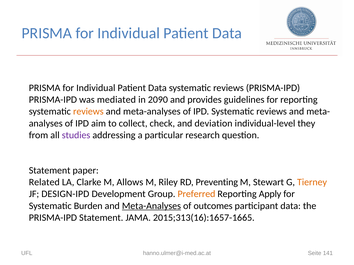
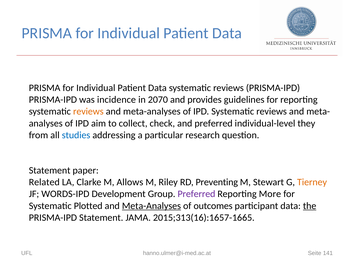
mediated: mediated -> incidence (116, 100)
2090: 2090 -> 2070 (158, 100)
and deviation: deviation -> preferred (214, 124)
studies colour: purple -> blue (76, 135)
DESIGN-IPD: DESIGN-IPD -> WORDS-IPD (65, 194)
Preferred colour: orange -> purple (196, 194)
Apply: Apply -> More (270, 194)
Burden: Burden -> Plotted (88, 206)
the underline: none -> present (310, 206)
